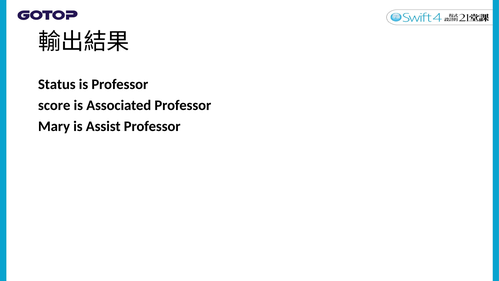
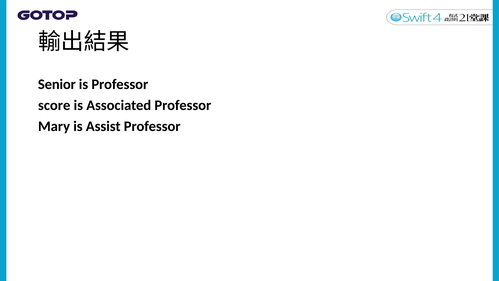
Status: Status -> Senior (57, 84)
